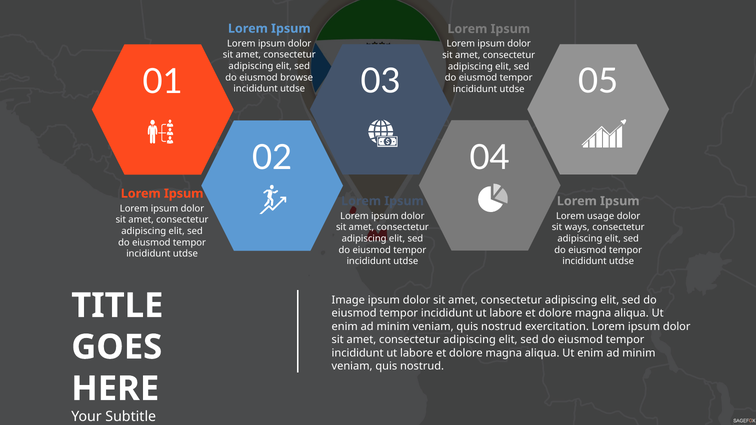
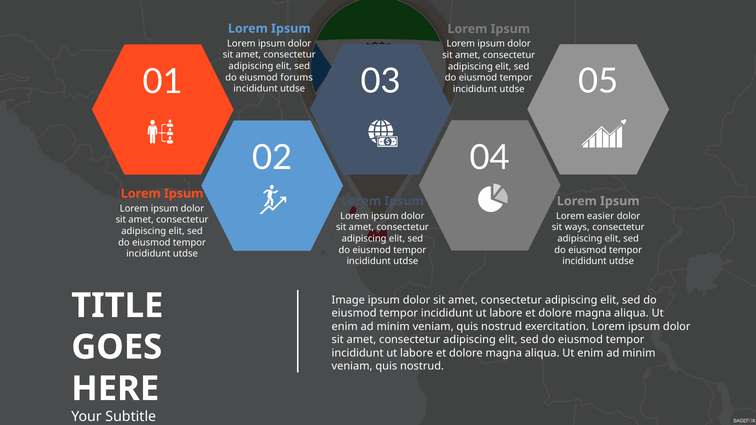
browse: browse -> forums (297, 77)
usage: usage -> easier (601, 216)
